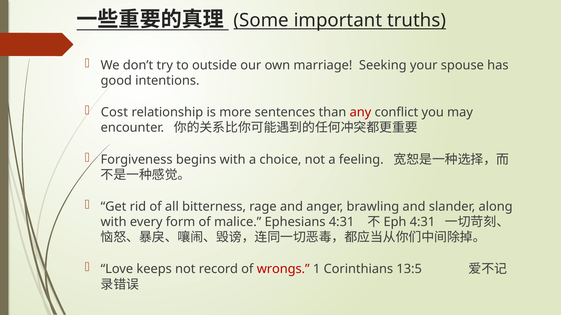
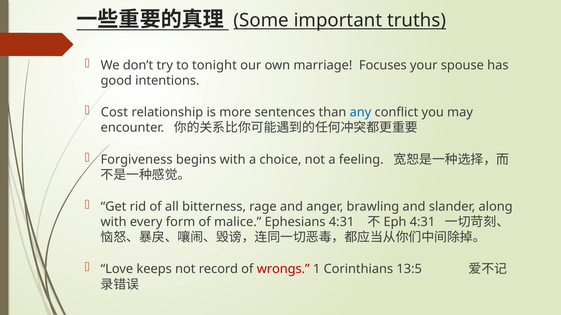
outside: outside -> tonight (214, 65)
Seeking: Seeking -> Focuses (383, 65)
any colour: red -> blue (360, 113)
